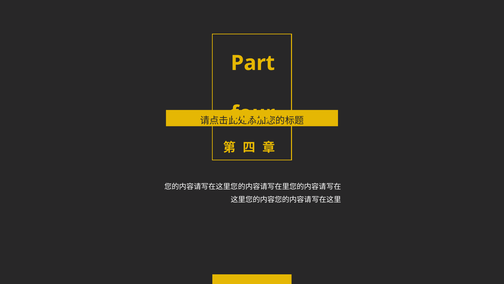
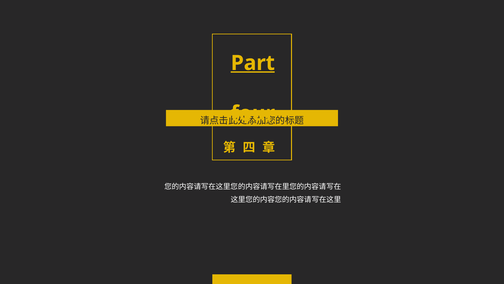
Part underline: none -> present (253, 63)
